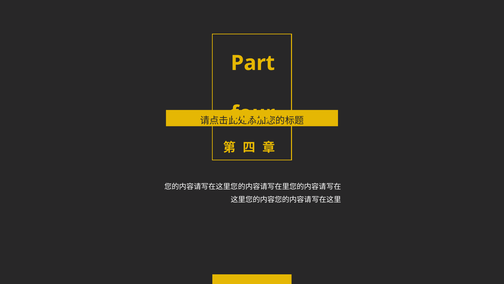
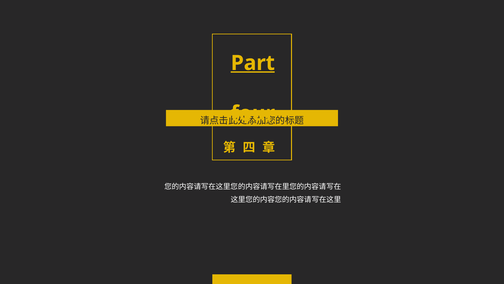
Part underline: none -> present (253, 63)
